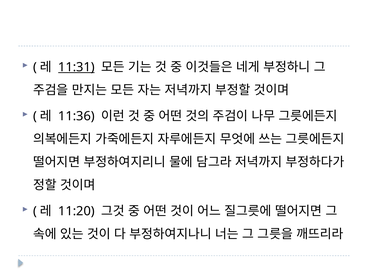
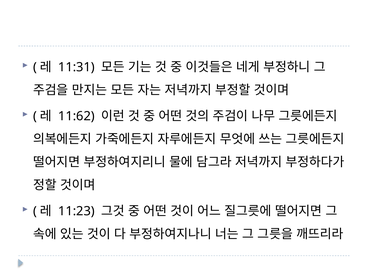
11:31 underline: present -> none (76, 67)
11:36: 11:36 -> 11:62 (76, 116)
11:20: 11:20 -> 11:23 (76, 211)
